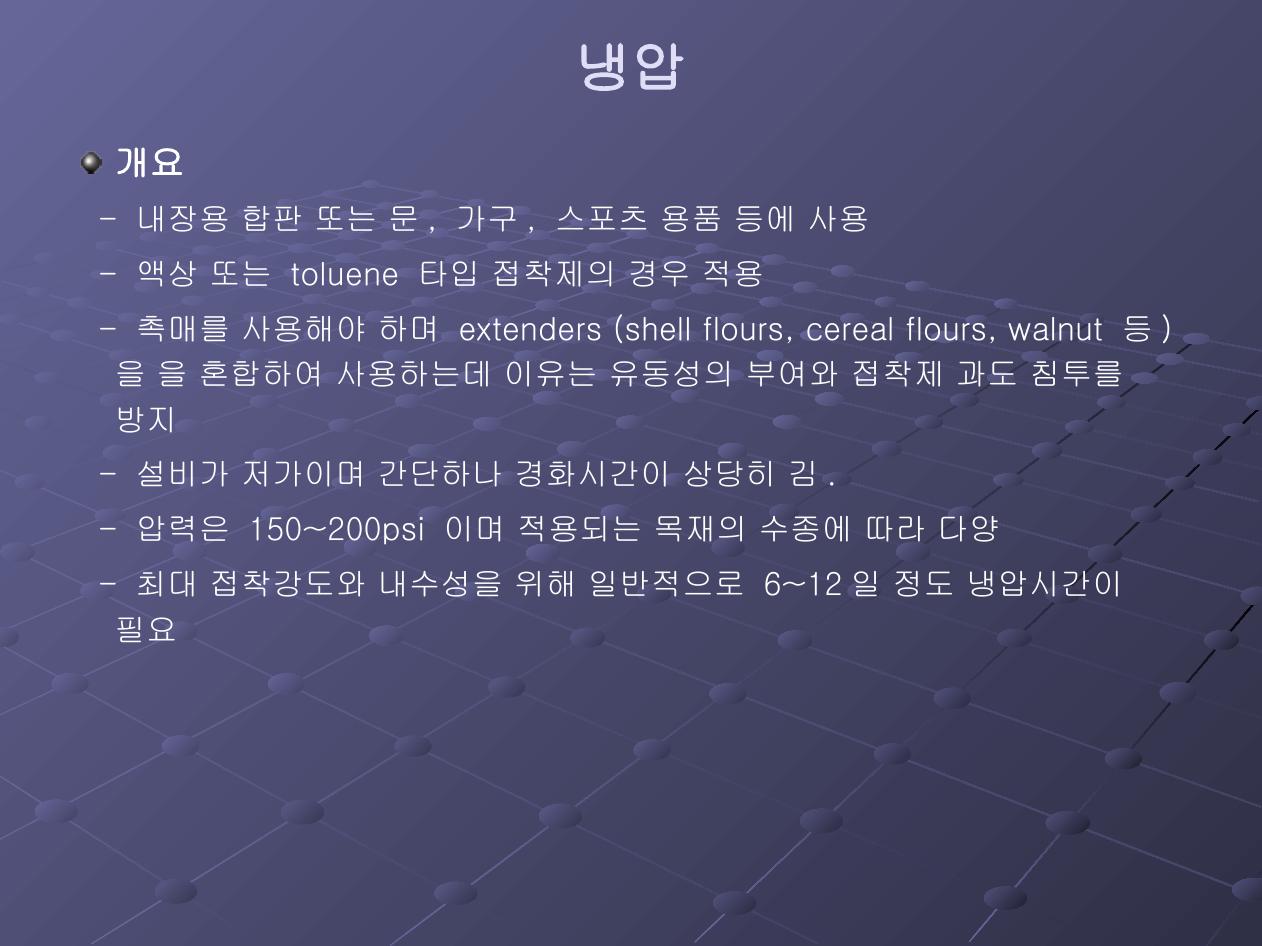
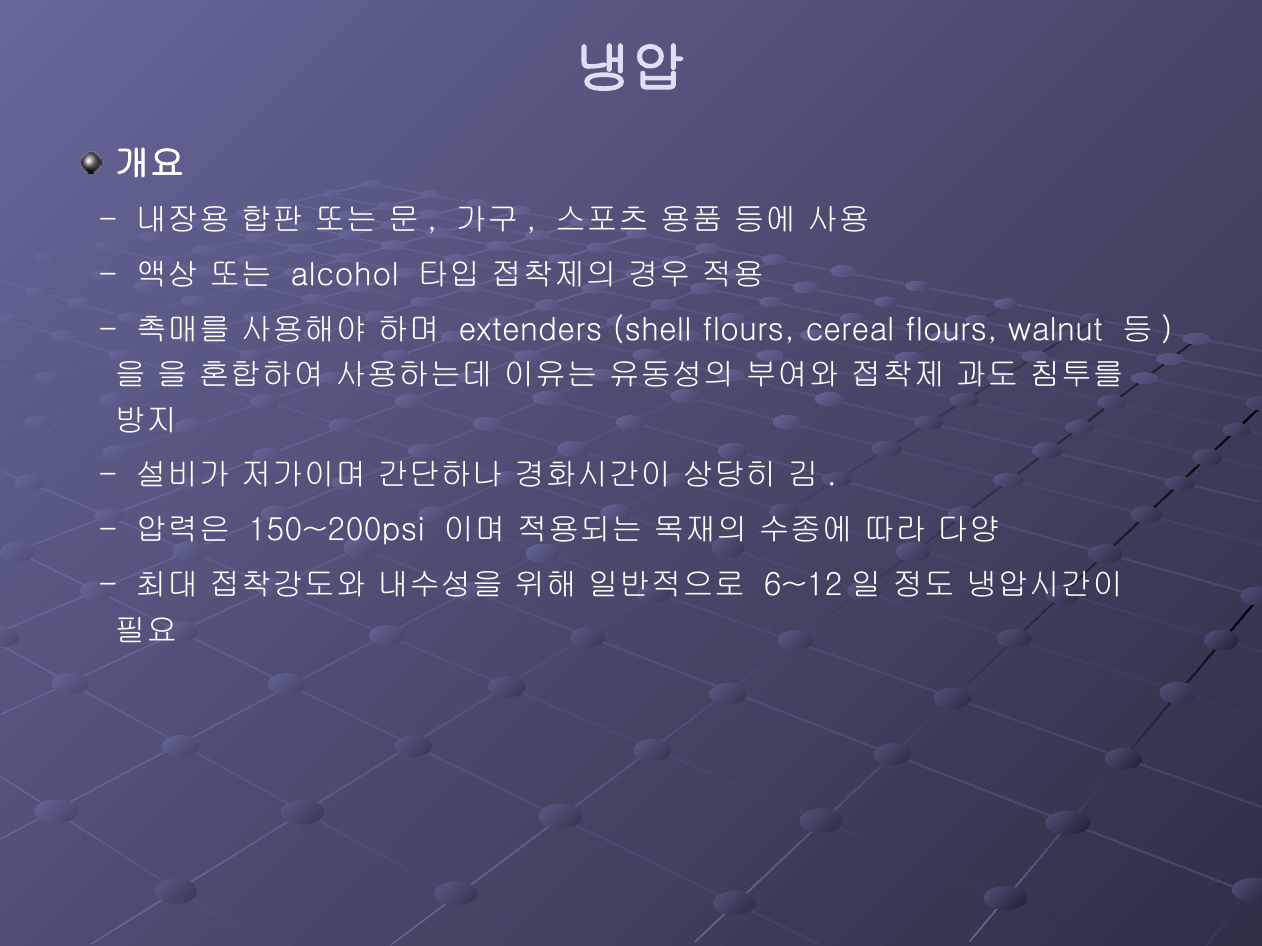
toluene: toluene -> alcohol (345, 275)
